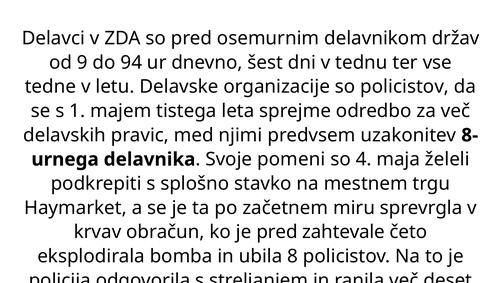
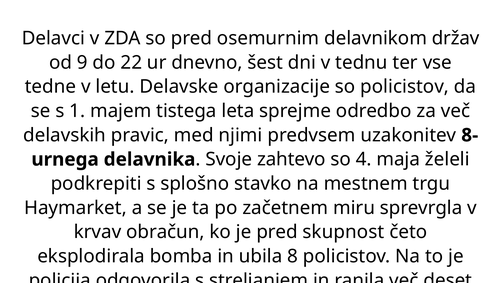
94: 94 -> 22 (131, 63)
pomeni: pomeni -> zahtevo (291, 159)
zahtevale: zahtevale -> skupnost (343, 232)
